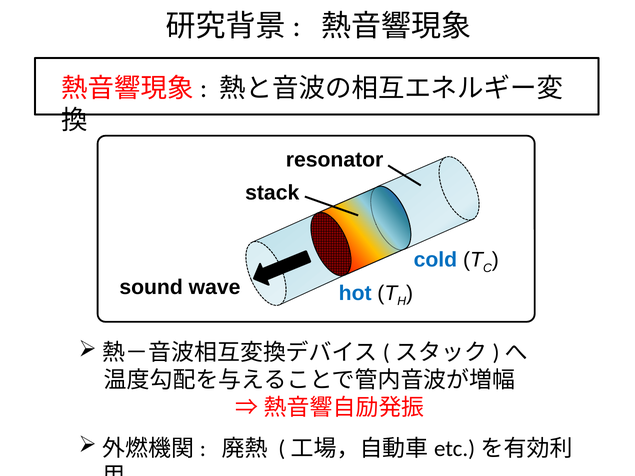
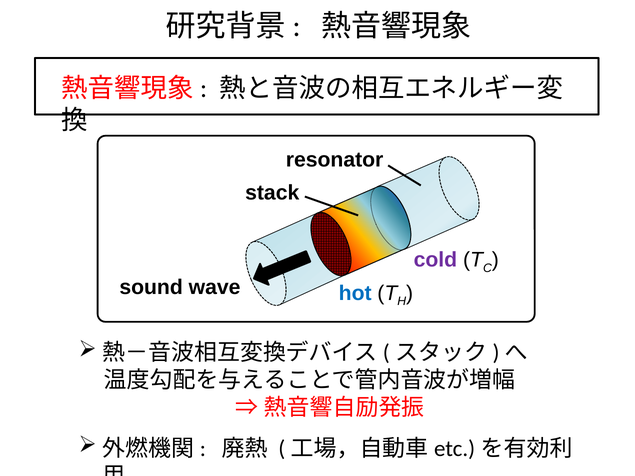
cold colour: blue -> purple (435, 260)
